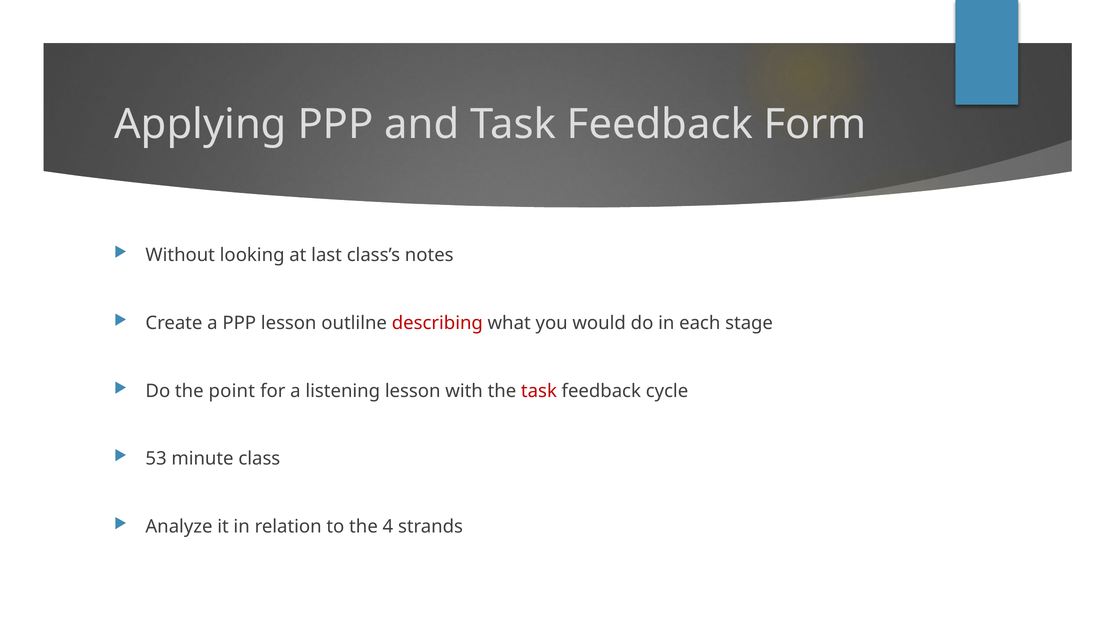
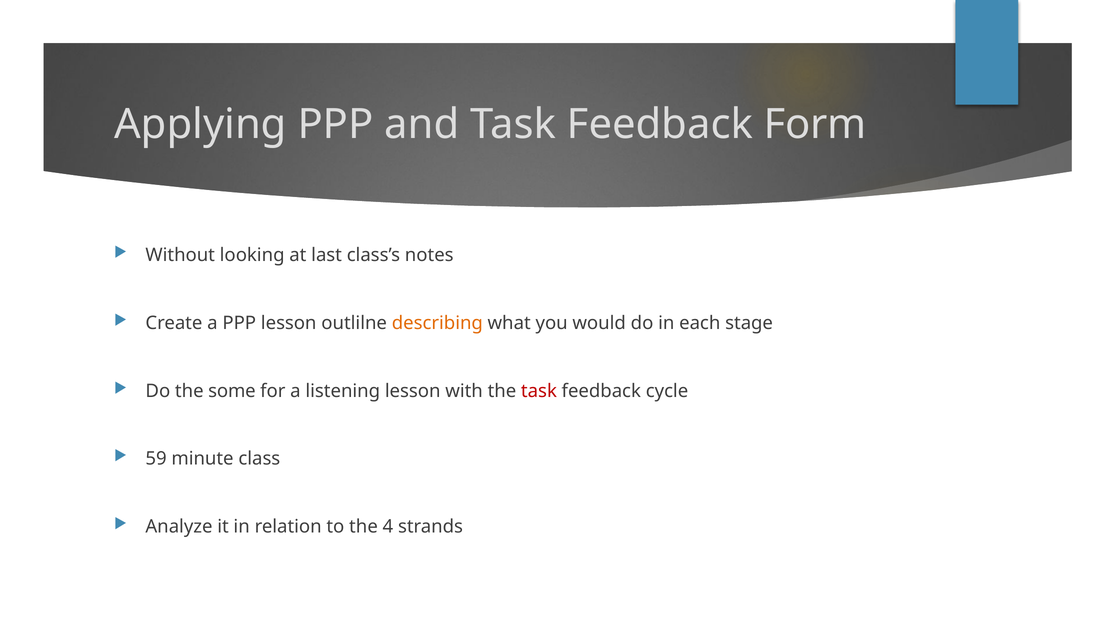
describing colour: red -> orange (437, 323)
point: point -> some (232, 391)
53: 53 -> 59 (156, 459)
